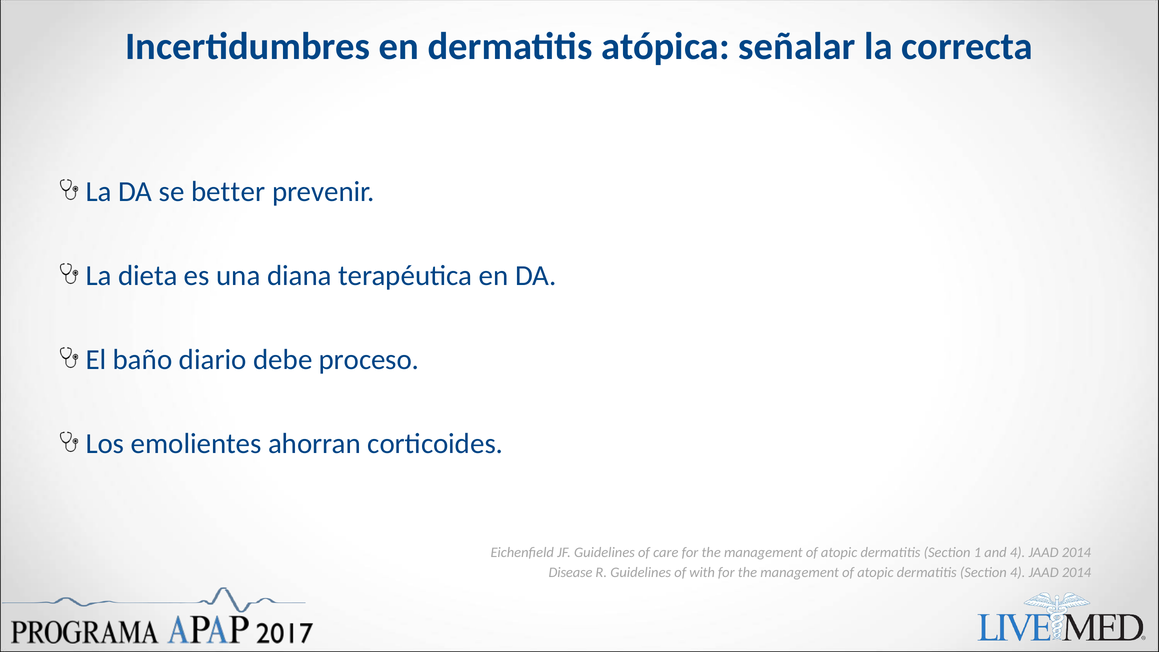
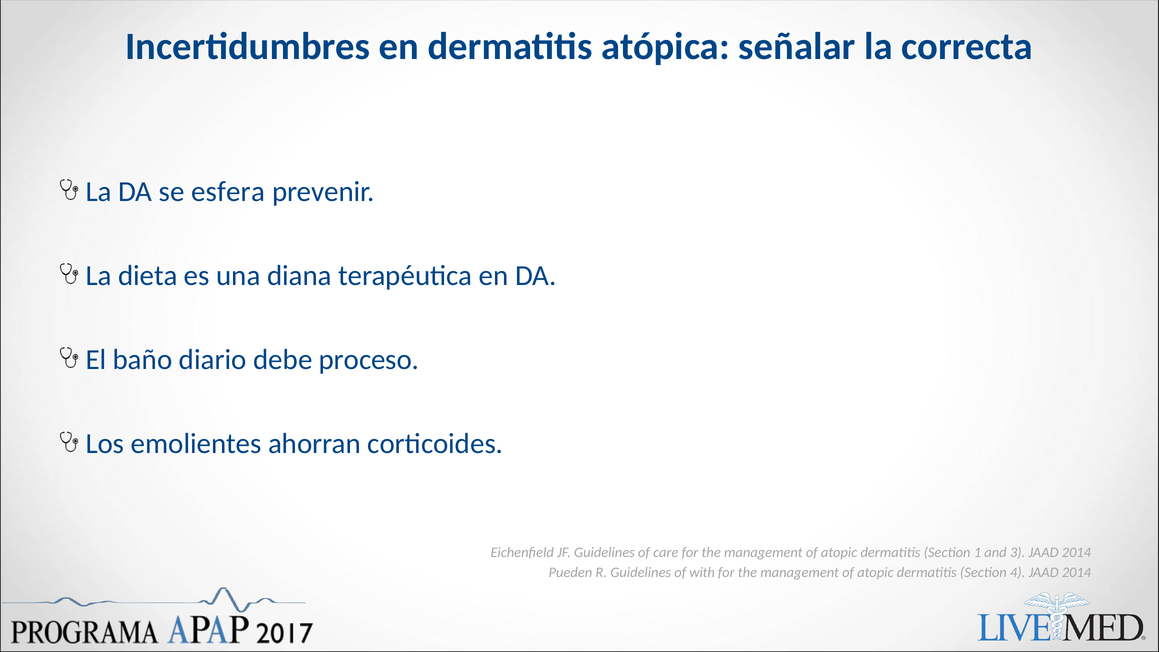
better: better -> esfera (228, 192)
and 4: 4 -> 3 (1018, 552)
Disease: Disease -> Pueden (570, 573)
